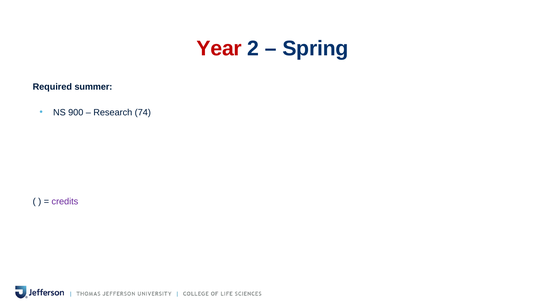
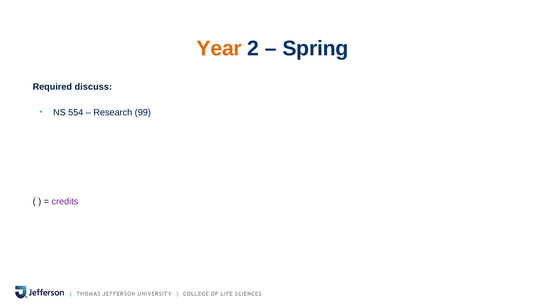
Year colour: red -> orange (219, 48)
summer: summer -> discuss (93, 87)
900: 900 -> 554 (76, 112)
74: 74 -> 99 (143, 112)
